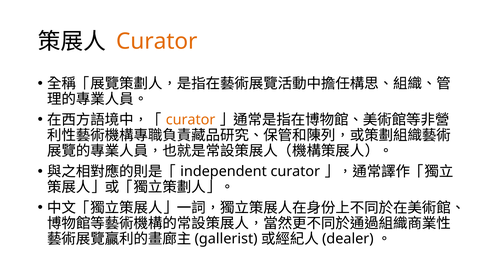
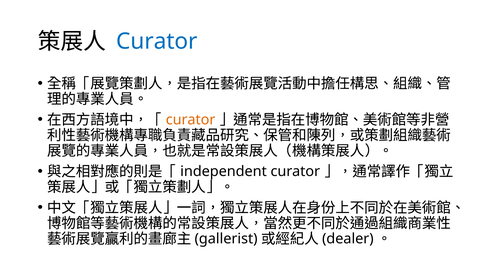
Curator colour: orange -> blue (157, 42)
